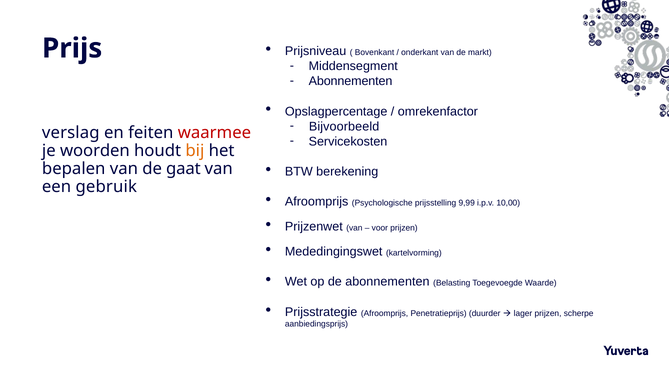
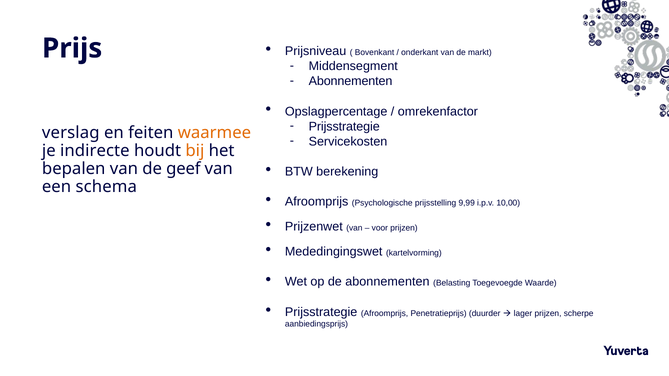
Bijvoorbeeld: Bijvoorbeeld -> Prijsstrategie (344, 127)
waarmee colour: red -> orange (214, 133)
woorden: woorden -> indirecte (95, 151)
gaat: gaat -> geef (183, 169)
gebruik: gebruik -> schema (106, 187)
